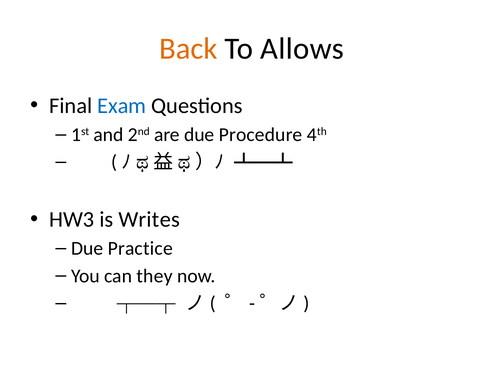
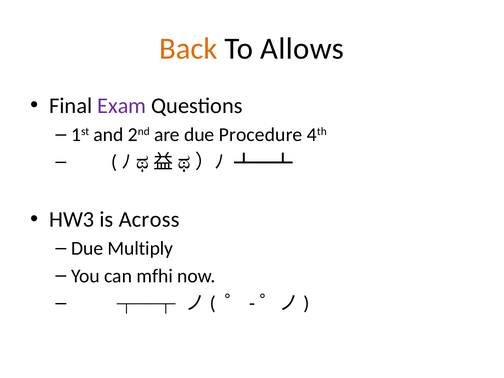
Exam colour: blue -> purple (122, 106)
Writes: Writes -> Across (149, 219)
Practice: Practice -> Multiply (140, 248)
they: they -> mfhi (155, 276)
